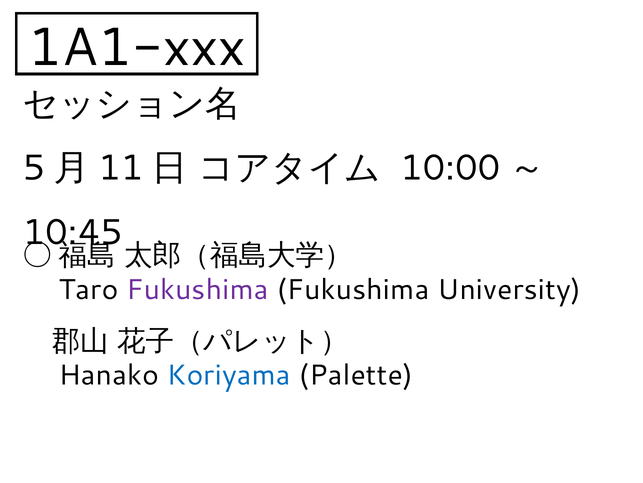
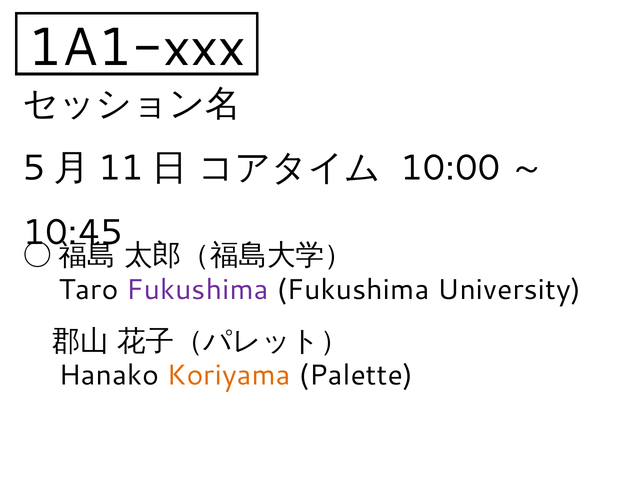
Koriyama colour: blue -> orange (229, 375)
